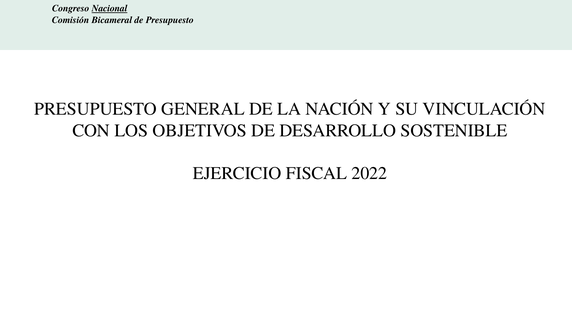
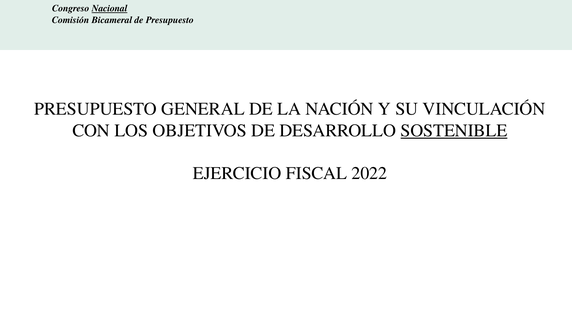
SOSTENIBLE underline: none -> present (454, 130)
